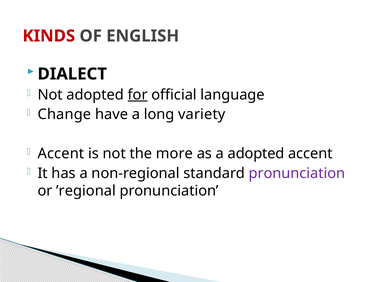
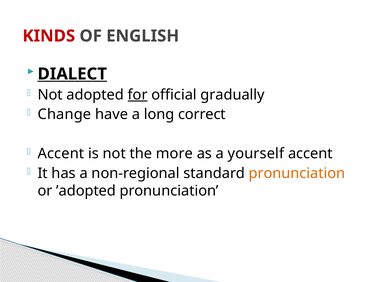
DIALECT underline: none -> present (72, 74)
language: language -> gradually (233, 95)
variety: variety -> correct (202, 114)
a adopted: adopted -> yourself (256, 154)
pronunciation colour: purple -> orange (297, 173)
’regional: ’regional -> ’adopted (86, 191)
